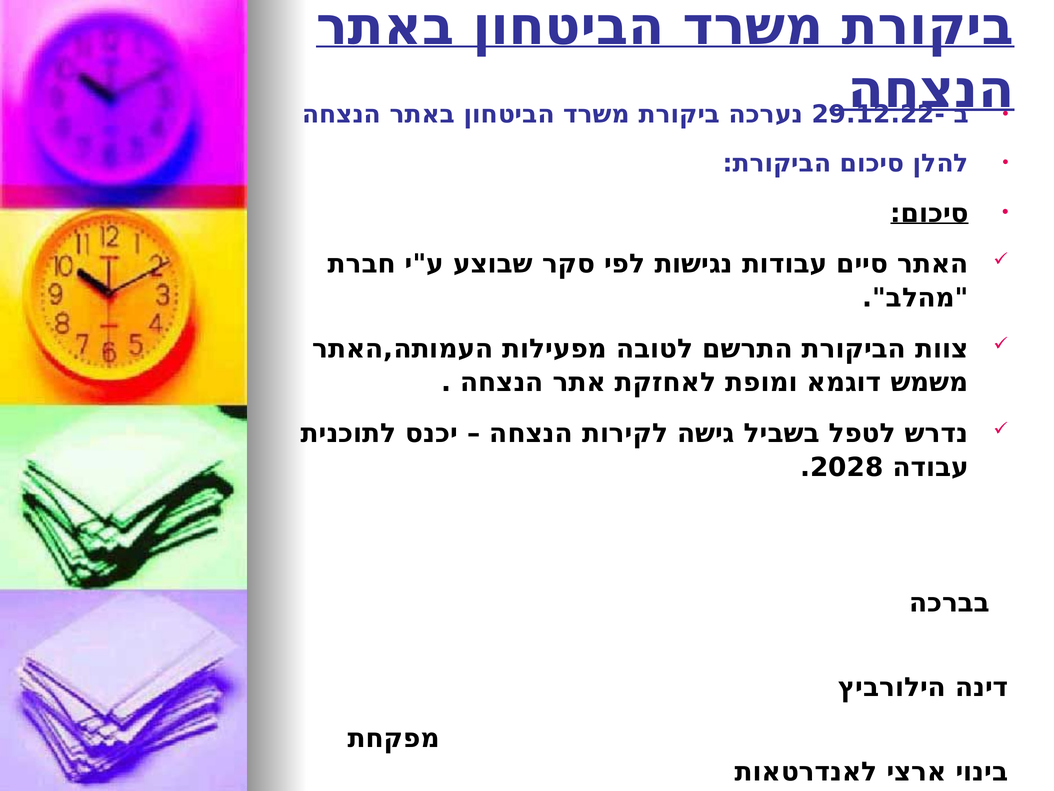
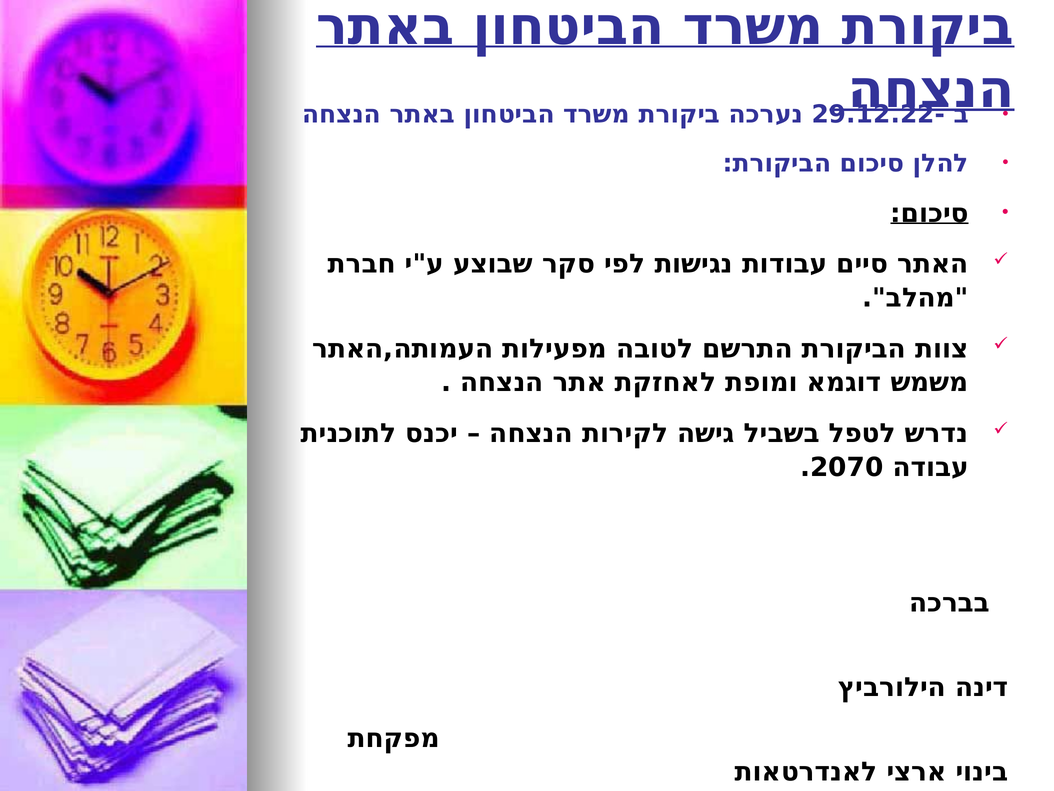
2028: 2028 -> 2070 (847, 467)
